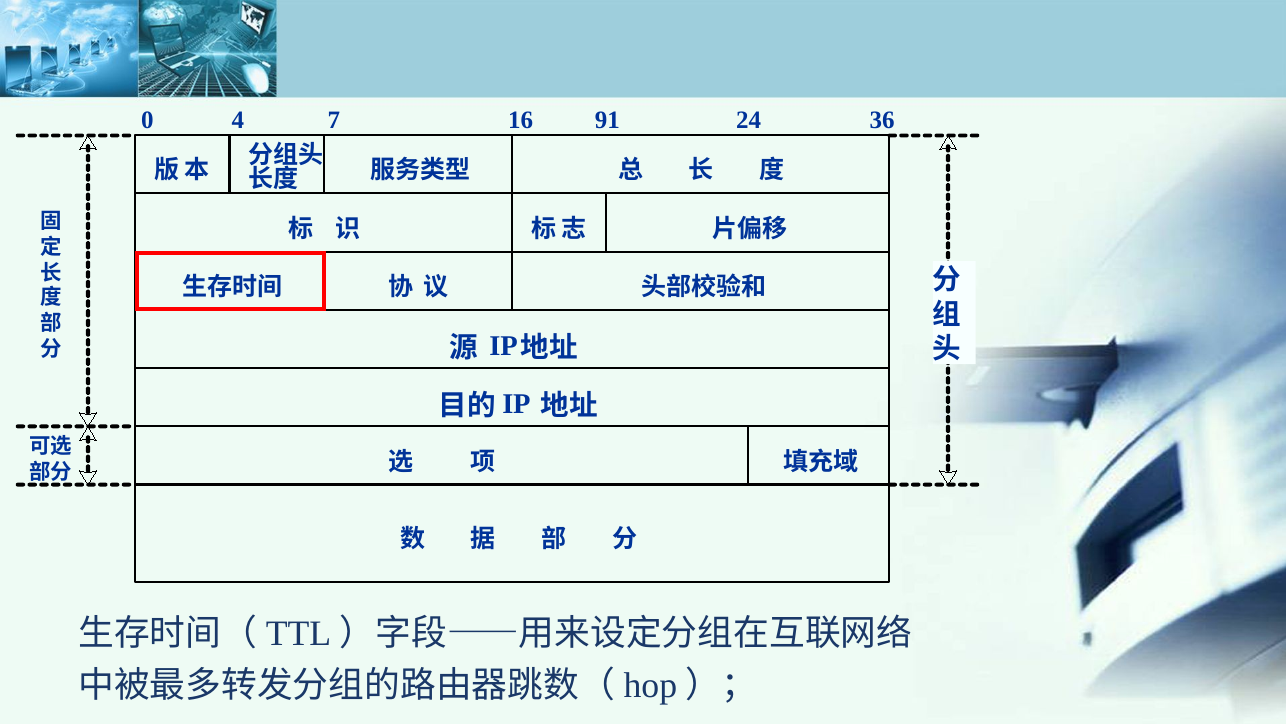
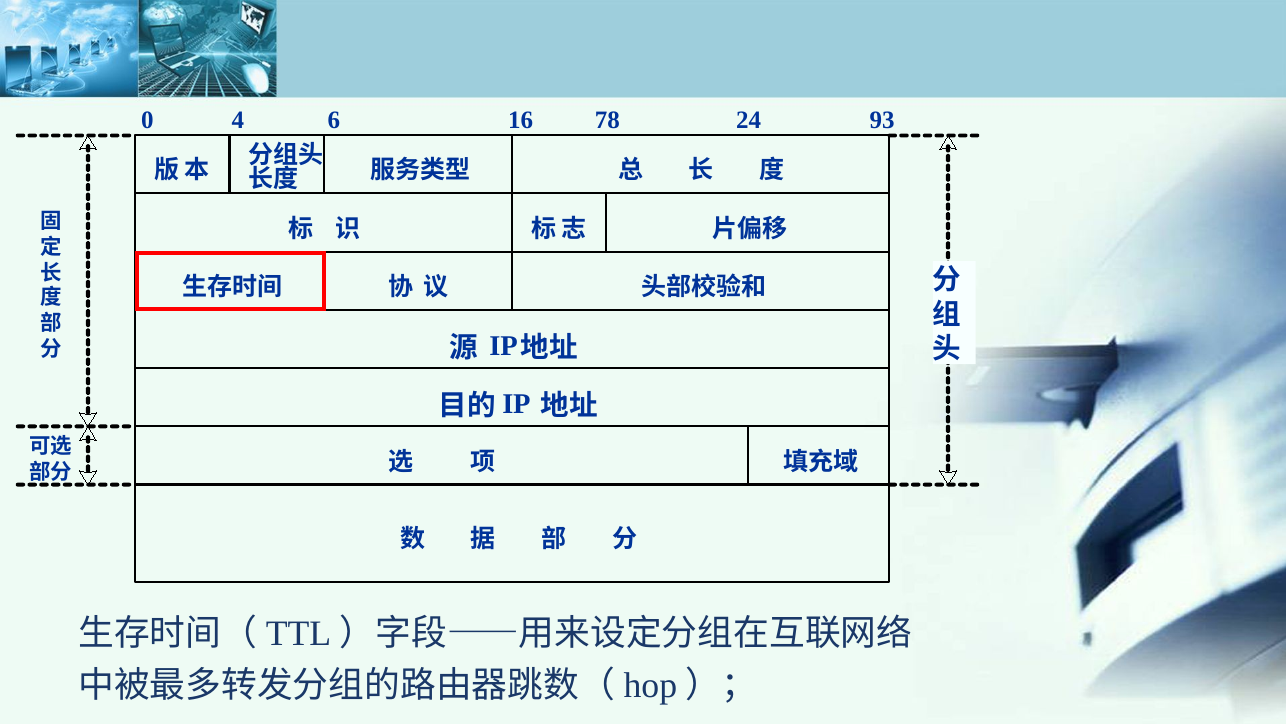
7: 7 -> 6 (334, 121)
91: 91 -> 78 (607, 121)
36: 36 -> 93 (882, 121)
